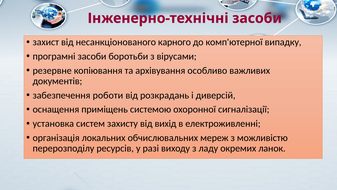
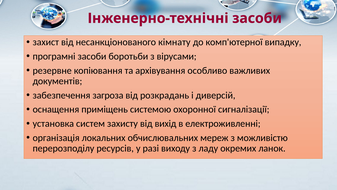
карного: карного -> кімнату (174, 42)
роботи: роботи -> загроза (108, 95)
